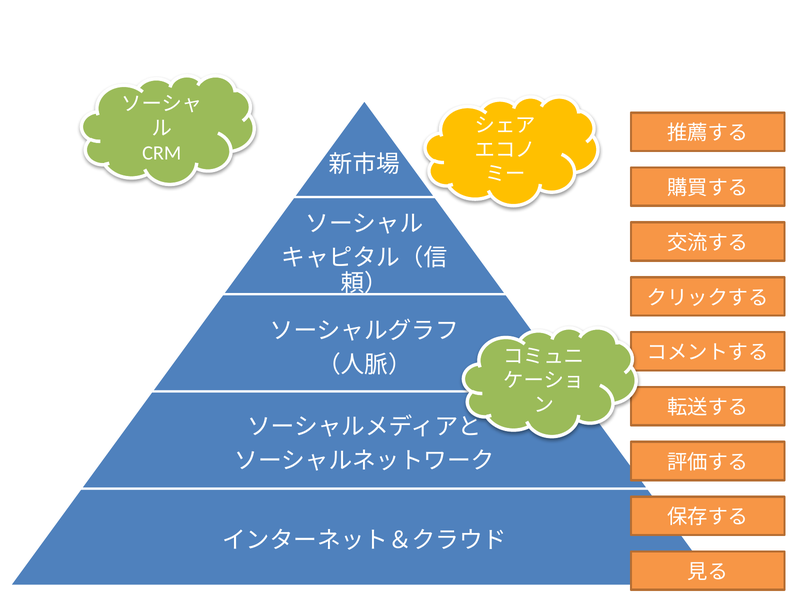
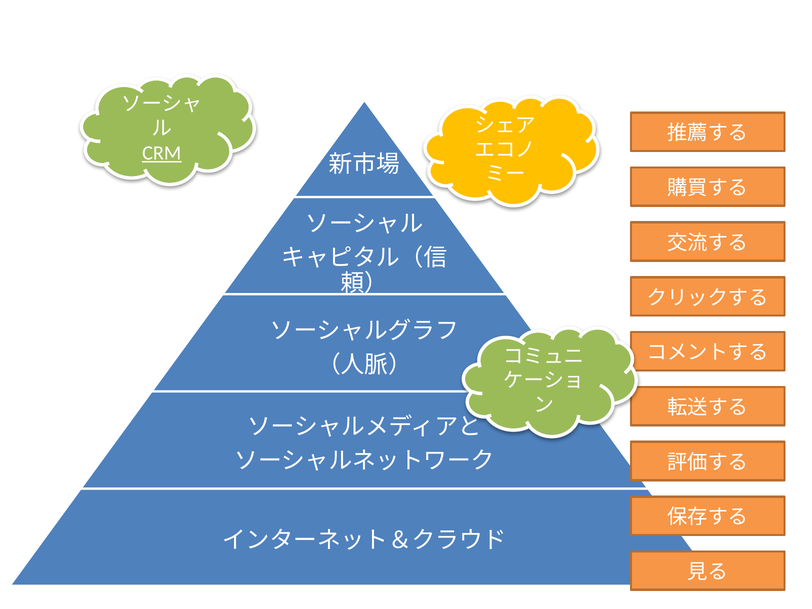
CRM underline: none -> present (162, 153)
